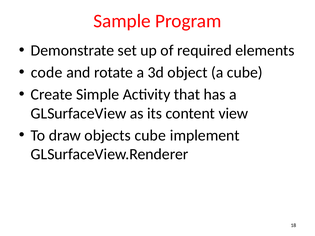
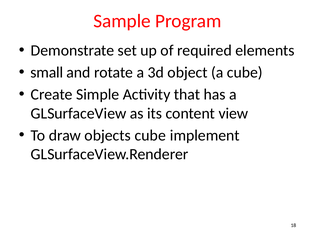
code: code -> small (47, 73)
